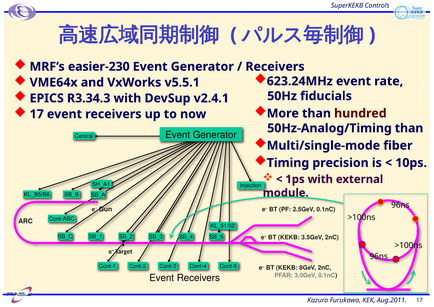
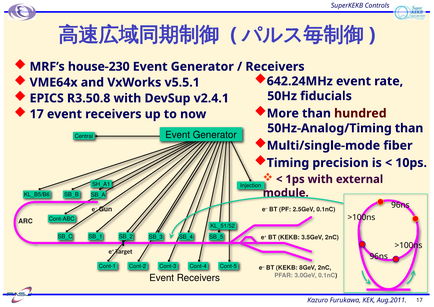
easier-230: easier-230 -> house-230 (99, 67)
623.24MHz: 623.24MHz -> 642.24MHz (300, 81)
R3.34.3: R3.34.3 -> R3.50.8 (89, 98)
